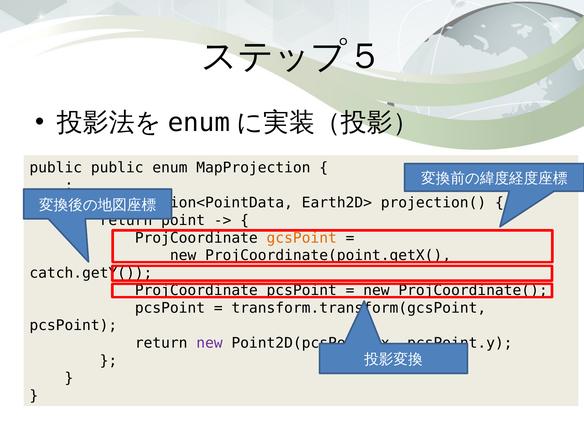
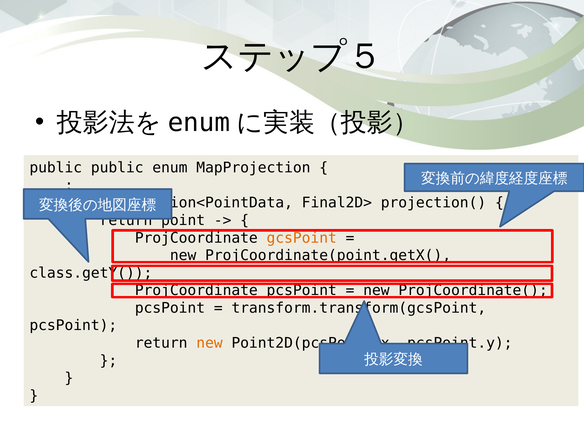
Earth2D>: Earth2D> -> Final2D> (337, 203)
catch.getY(: catch.getY( -> class.getY( (91, 273)
new colour: purple -> orange (209, 343)
